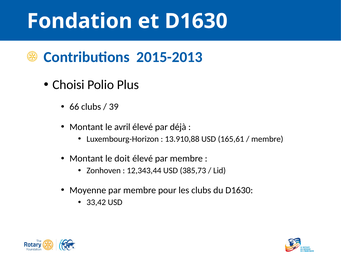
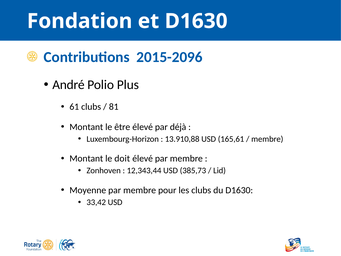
2015-2013: 2015-2013 -> 2015-2096 (170, 57)
Choisi: Choisi -> André (68, 85)
66: 66 -> 61 (74, 107)
39: 39 -> 81 (114, 107)
avril: avril -> être (122, 127)
